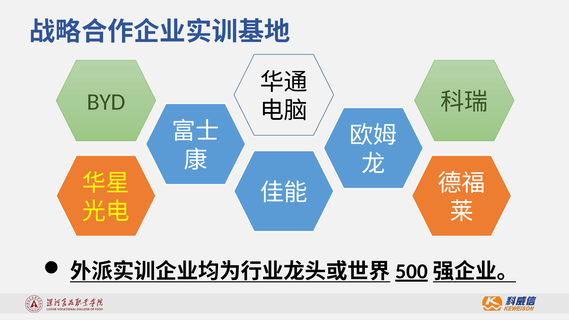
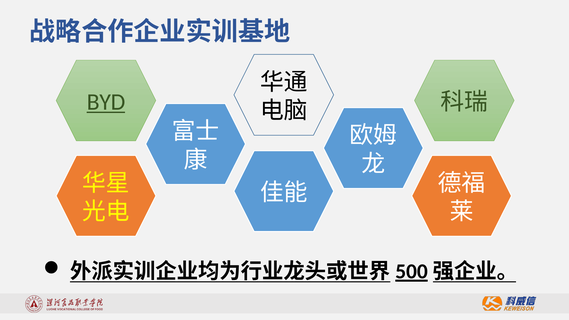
BYD underline: none -> present (106, 102)
